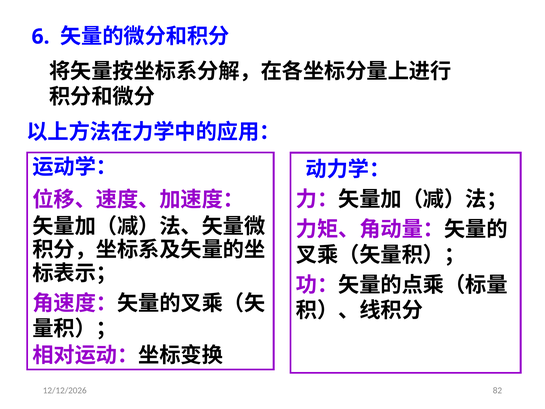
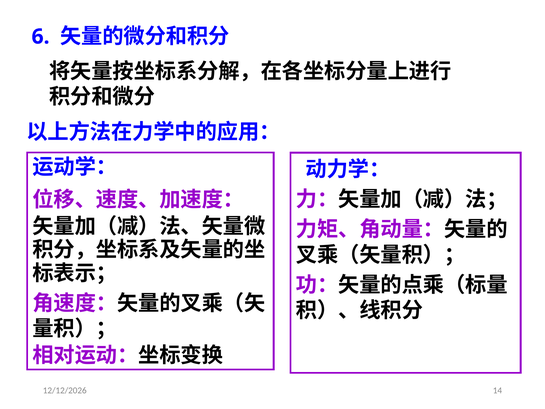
82: 82 -> 14 (497, 390)
